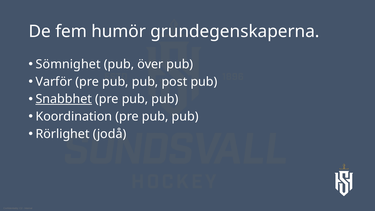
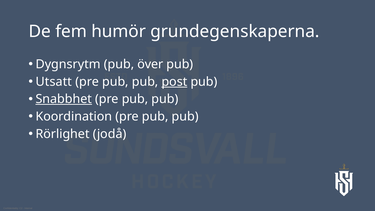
Sömnighet: Sömnighet -> Dygnsrytm (68, 64)
Varför: Varför -> Utsatt (54, 82)
post underline: none -> present (174, 82)
